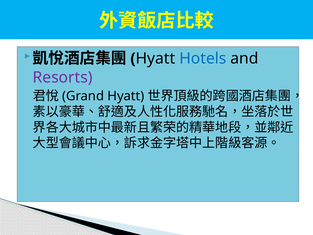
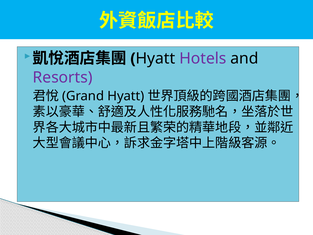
Hotels colour: blue -> purple (203, 58)
